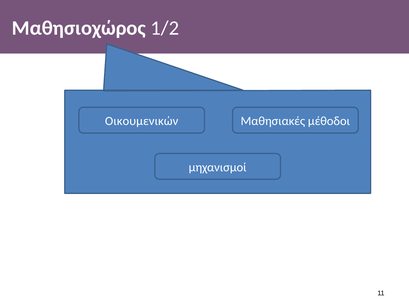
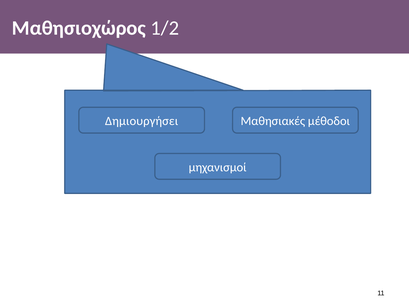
Οικουμενικών: Οικουμενικών -> Δημιουργήσει (142, 121)
